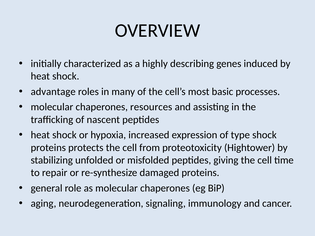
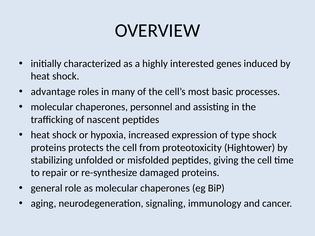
describing: describing -> interested (192, 64)
resources: resources -> personnel (151, 107)
